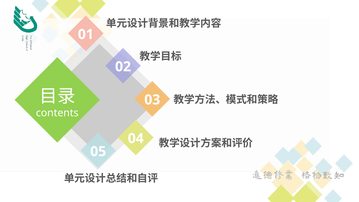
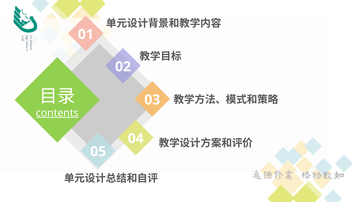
contents underline: none -> present (57, 113)
